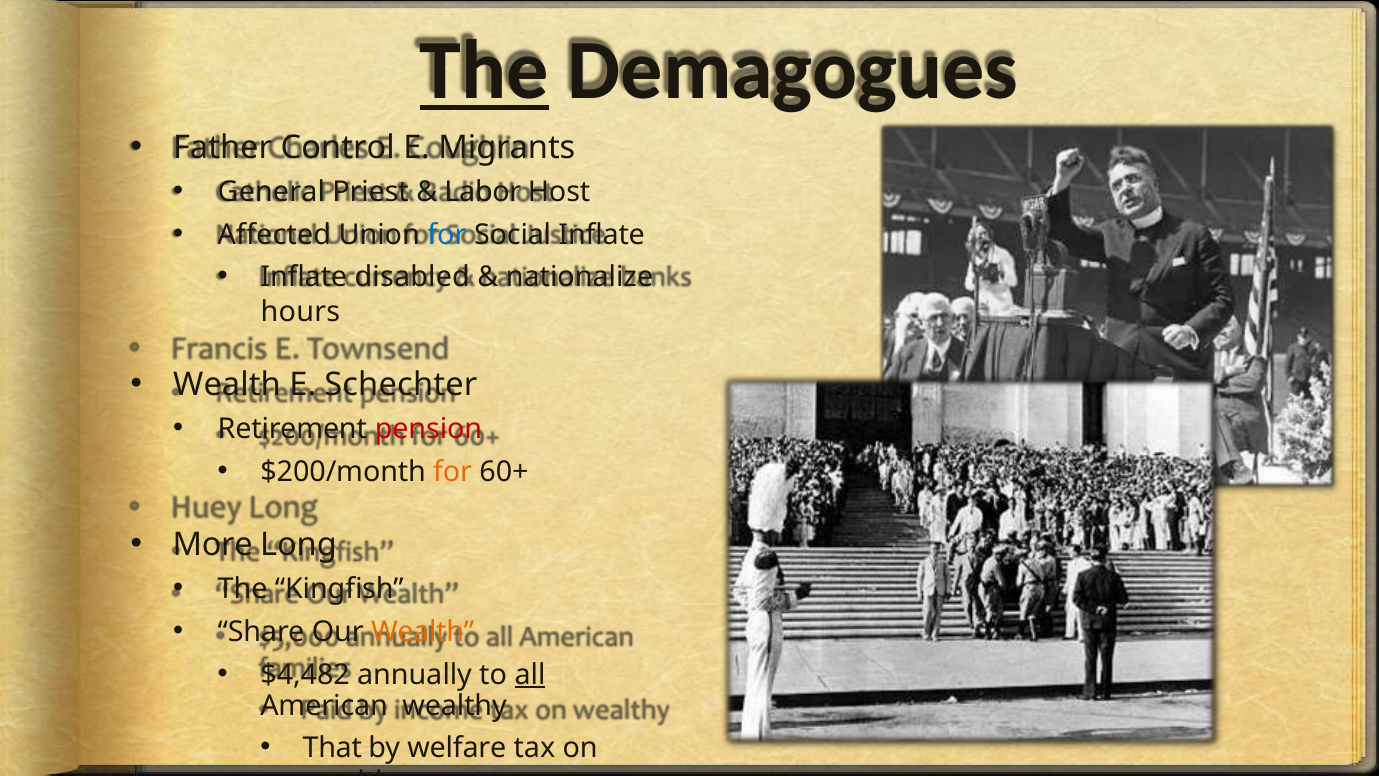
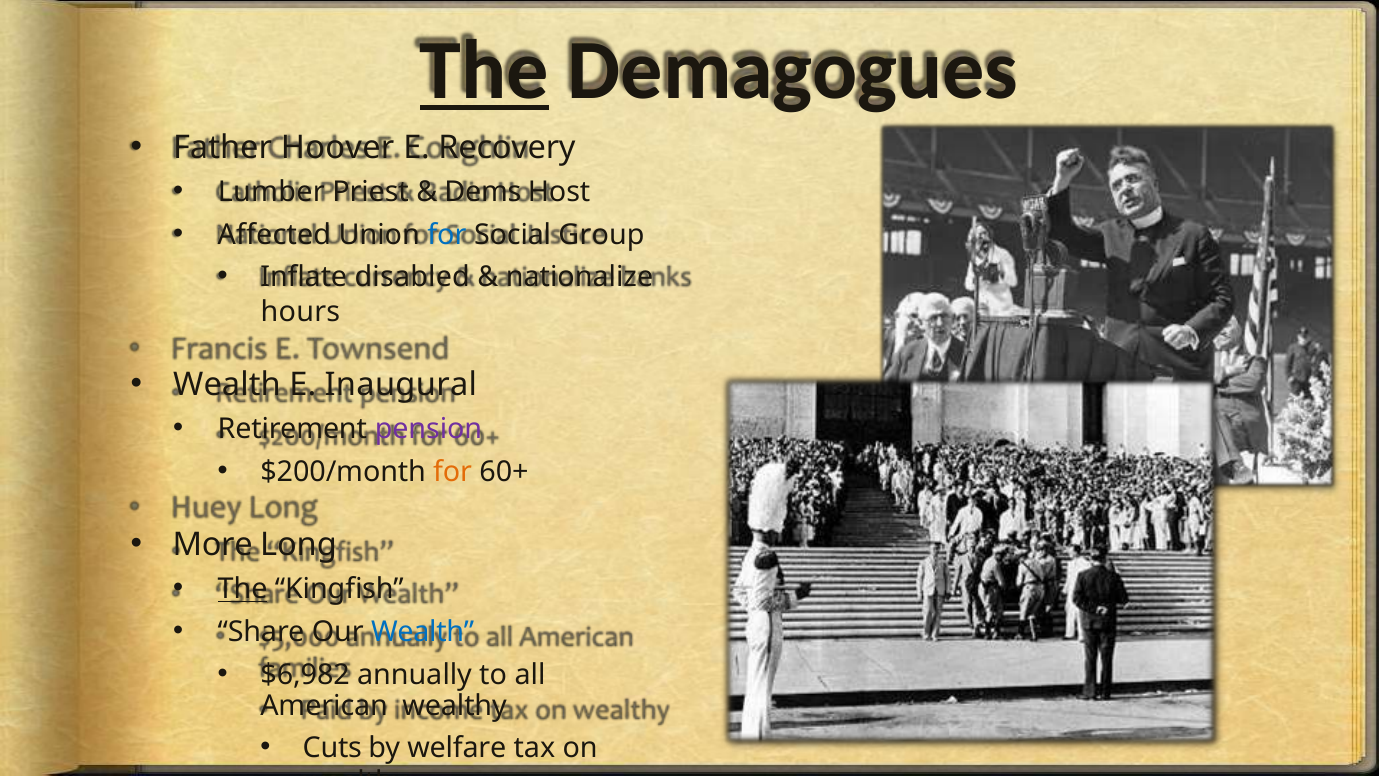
Control: Control -> Hoover (338, 147)
Migrants: Migrants -> Recovery (507, 147)
General: General -> Lumber (271, 192)
Labor: Labor -> Dems (483, 192)
Social Inflate: Inflate -> Group (602, 234)
Schechter: Schechter -> Inaugural (401, 384)
pension colour: red -> purple (428, 429)
The underline: none -> present (243, 589)
Wealth colour: orange -> blue (423, 631)
$4,482: $4,482 -> $6,982 (305, 674)
all underline: present -> none (530, 674)
That: That -> Cuts (332, 748)
